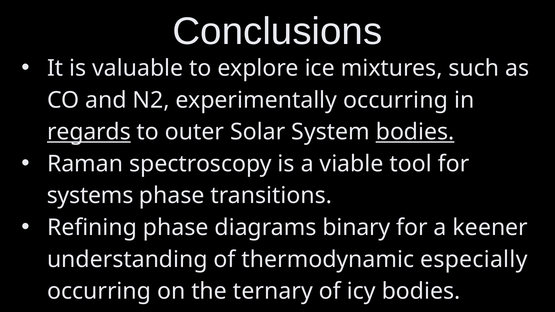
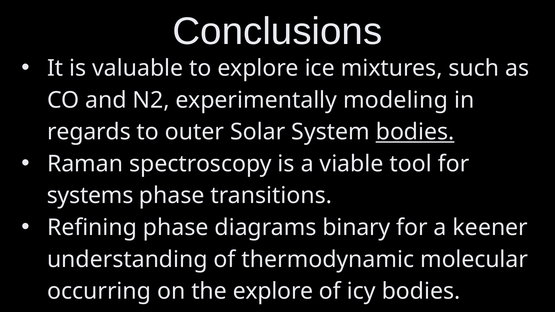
experimentally occurring: occurring -> modeling (395, 100)
regards underline: present -> none (89, 132)
especially: especially -> molecular (474, 260)
the ternary: ternary -> explore (273, 292)
